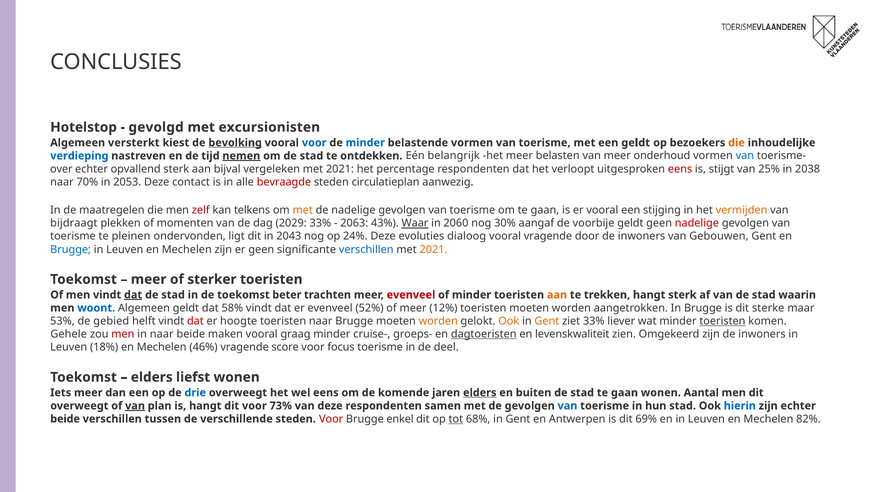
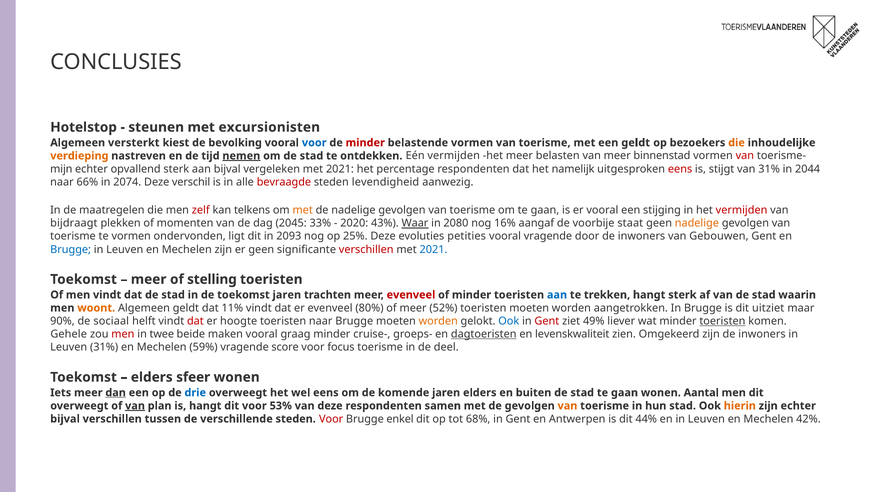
gevolgd: gevolgd -> steunen (156, 127)
bevolking underline: present -> none (235, 143)
minder colour: blue -> red (365, 143)
verdieping colour: blue -> orange (79, 156)
Eén belangrijk: belangrijk -> vermijden (454, 156)
onderhoud: onderhoud -> binnenstad (662, 156)
van colour: blue -> red (745, 156)
over: over -> mijn (61, 169)
verloopt: verloopt -> namelijk (573, 169)
van 25%: 25% -> 31% (769, 169)
2038: 2038 -> 2044 (808, 169)
70%: 70% -> 66% (87, 182)
2053: 2053 -> 2074 (127, 182)
contact: contact -> verschil (191, 182)
circulatieplan: circulatieplan -> levendigheid (386, 182)
vermijden colour: orange -> red (742, 210)
2029: 2029 -> 2045 (291, 223)
2063: 2063 -> 2020 (354, 223)
2060: 2060 -> 2080 (456, 223)
30%: 30% -> 16% (505, 223)
voorbije geldt: geldt -> staat (630, 223)
nadelige colour: red -> orange (697, 223)
te pleinen: pleinen -> vormen (131, 236)
2043: 2043 -> 2093 (289, 236)
24%: 24% -> 25% (355, 236)
dialoog: dialoog -> petities (467, 236)
verschillen colour: blue -> red (366, 249)
2021 colour: orange -> blue (434, 249)
sterker: sterker -> stelling (212, 279)
dat underline: present -> none (133, 295)
toekomst beter: beter -> jaren (287, 295)
aan colour: orange -> blue (557, 295)
woont colour: blue -> orange (96, 308)
58%: 58% -> 11% (232, 308)
52%: 52% -> 80% (370, 308)
12%: 12% -> 52% (443, 308)
sterke: sterke -> uitziet (768, 308)
53%: 53% -> 90% (62, 321)
gebied: gebied -> sociaal (111, 321)
Ook colour: orange -> blue (509, 321)
Gent colour: orange -> red (547, 321)
ziet 33%: 33% -> 49% (594, 321)
in naar: naar -> twee (162, 334)
Leuven 18%: 18% -> 31% (104, 347)
46%: 46% -> 59% (204, 347)
liefst: liefst -> sfeer (193, 377)
dan underline: none -> present (116, 392)
elders underline: present -> none (480, 392)
73%: 73% -> 53% (281, 405)
van colour: blue -> orange (567, 405)
hierin colour: blue -> orange (740, 405)
beide: beide -> bijval (65, 419)
tot underline: present -> none (456, 419)
69%: 69% -> 44% (646, 419)
82%: 82% -> 42% (808, 419)
